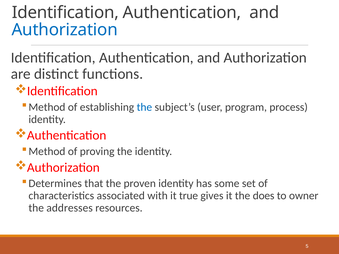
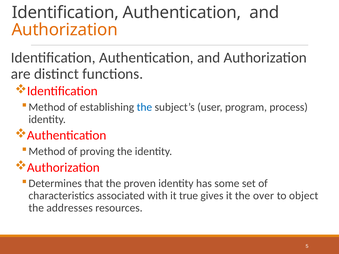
Authorization colour: blue -> orange (65, 30)
does: does -> over (263, 196)
owner: owner -> object (304, 196)
